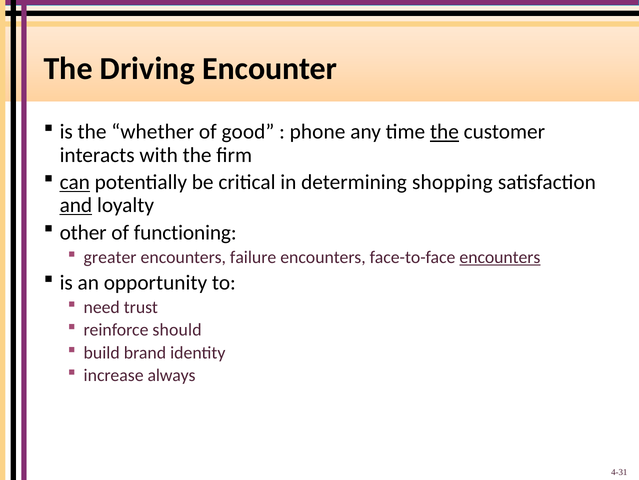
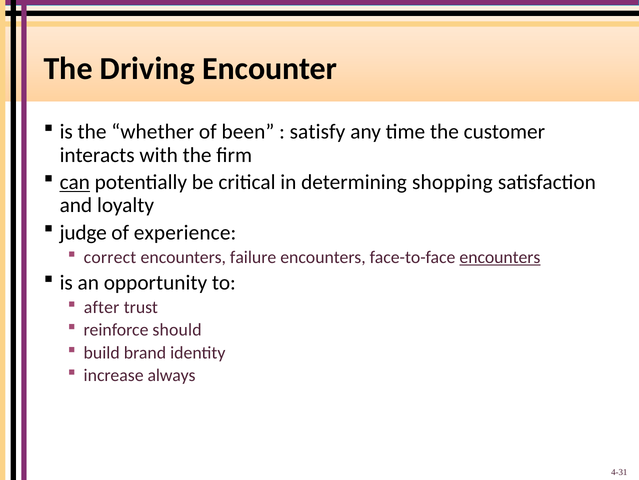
good: good -> been (248, 132)
phone: phone -> satisfy (318, 132)
the underline: present -> none (444, 132)
and underline: present -> none (76, 205)
other: other -> judge (83, 232)
functioning: functioning -> experience (185, 232)
greater: greater -> correct (110, 257)
need: need -> after (102, 307)
